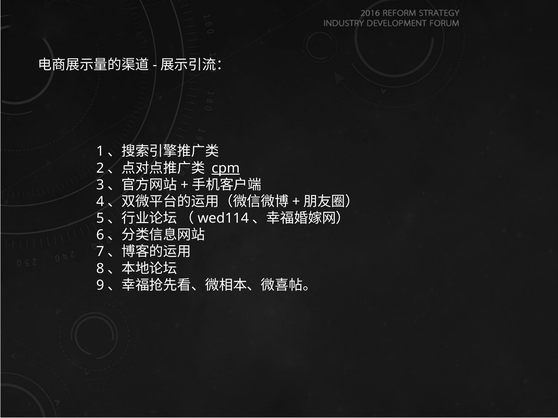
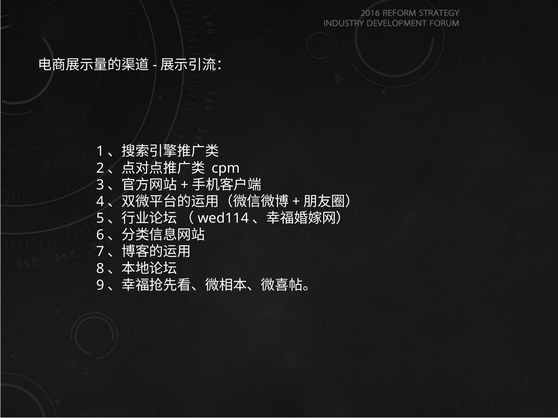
cpm underline: present -> none (226, 168)
